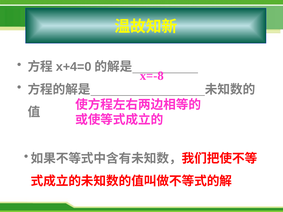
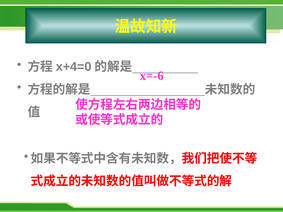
x=-8: x=-8 -> x=-6 (152, 76)
